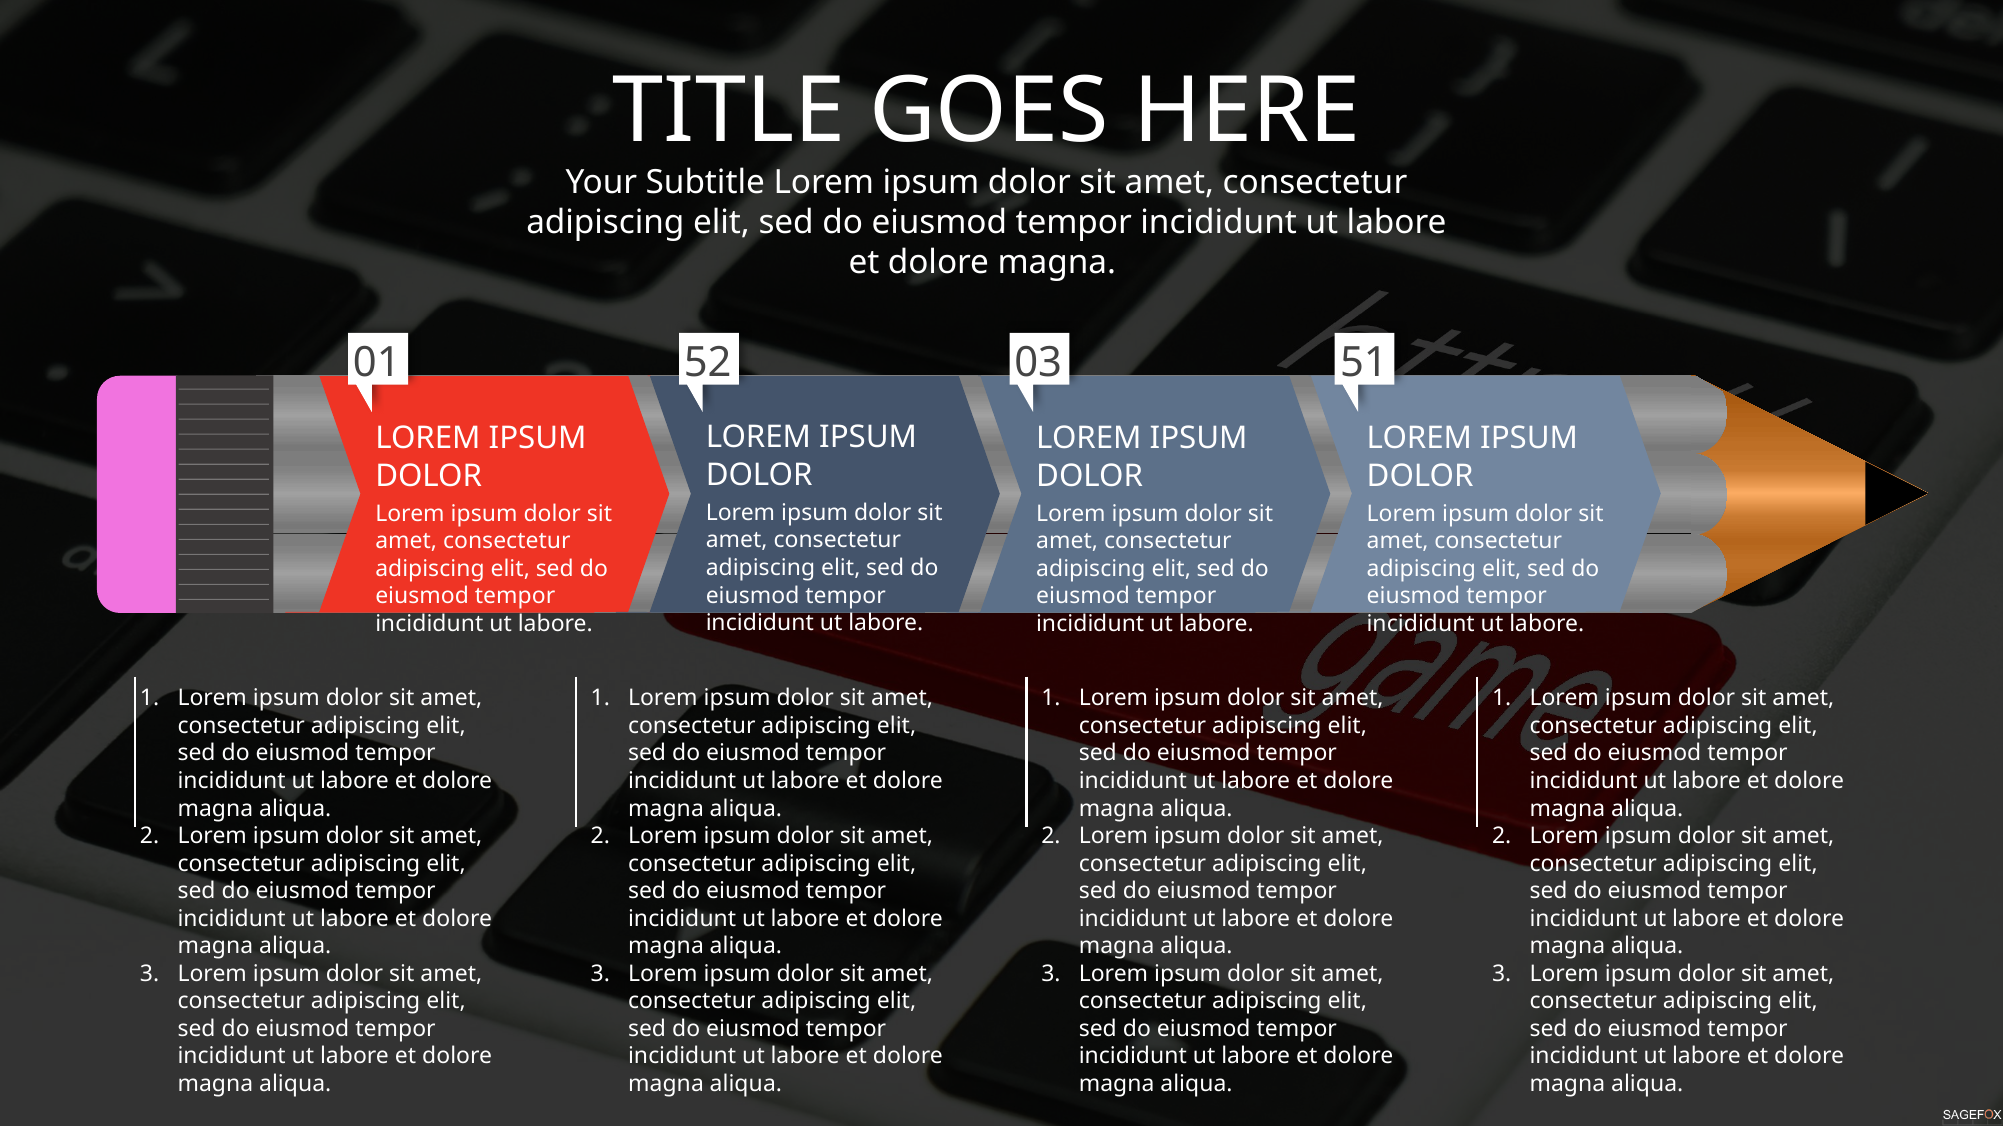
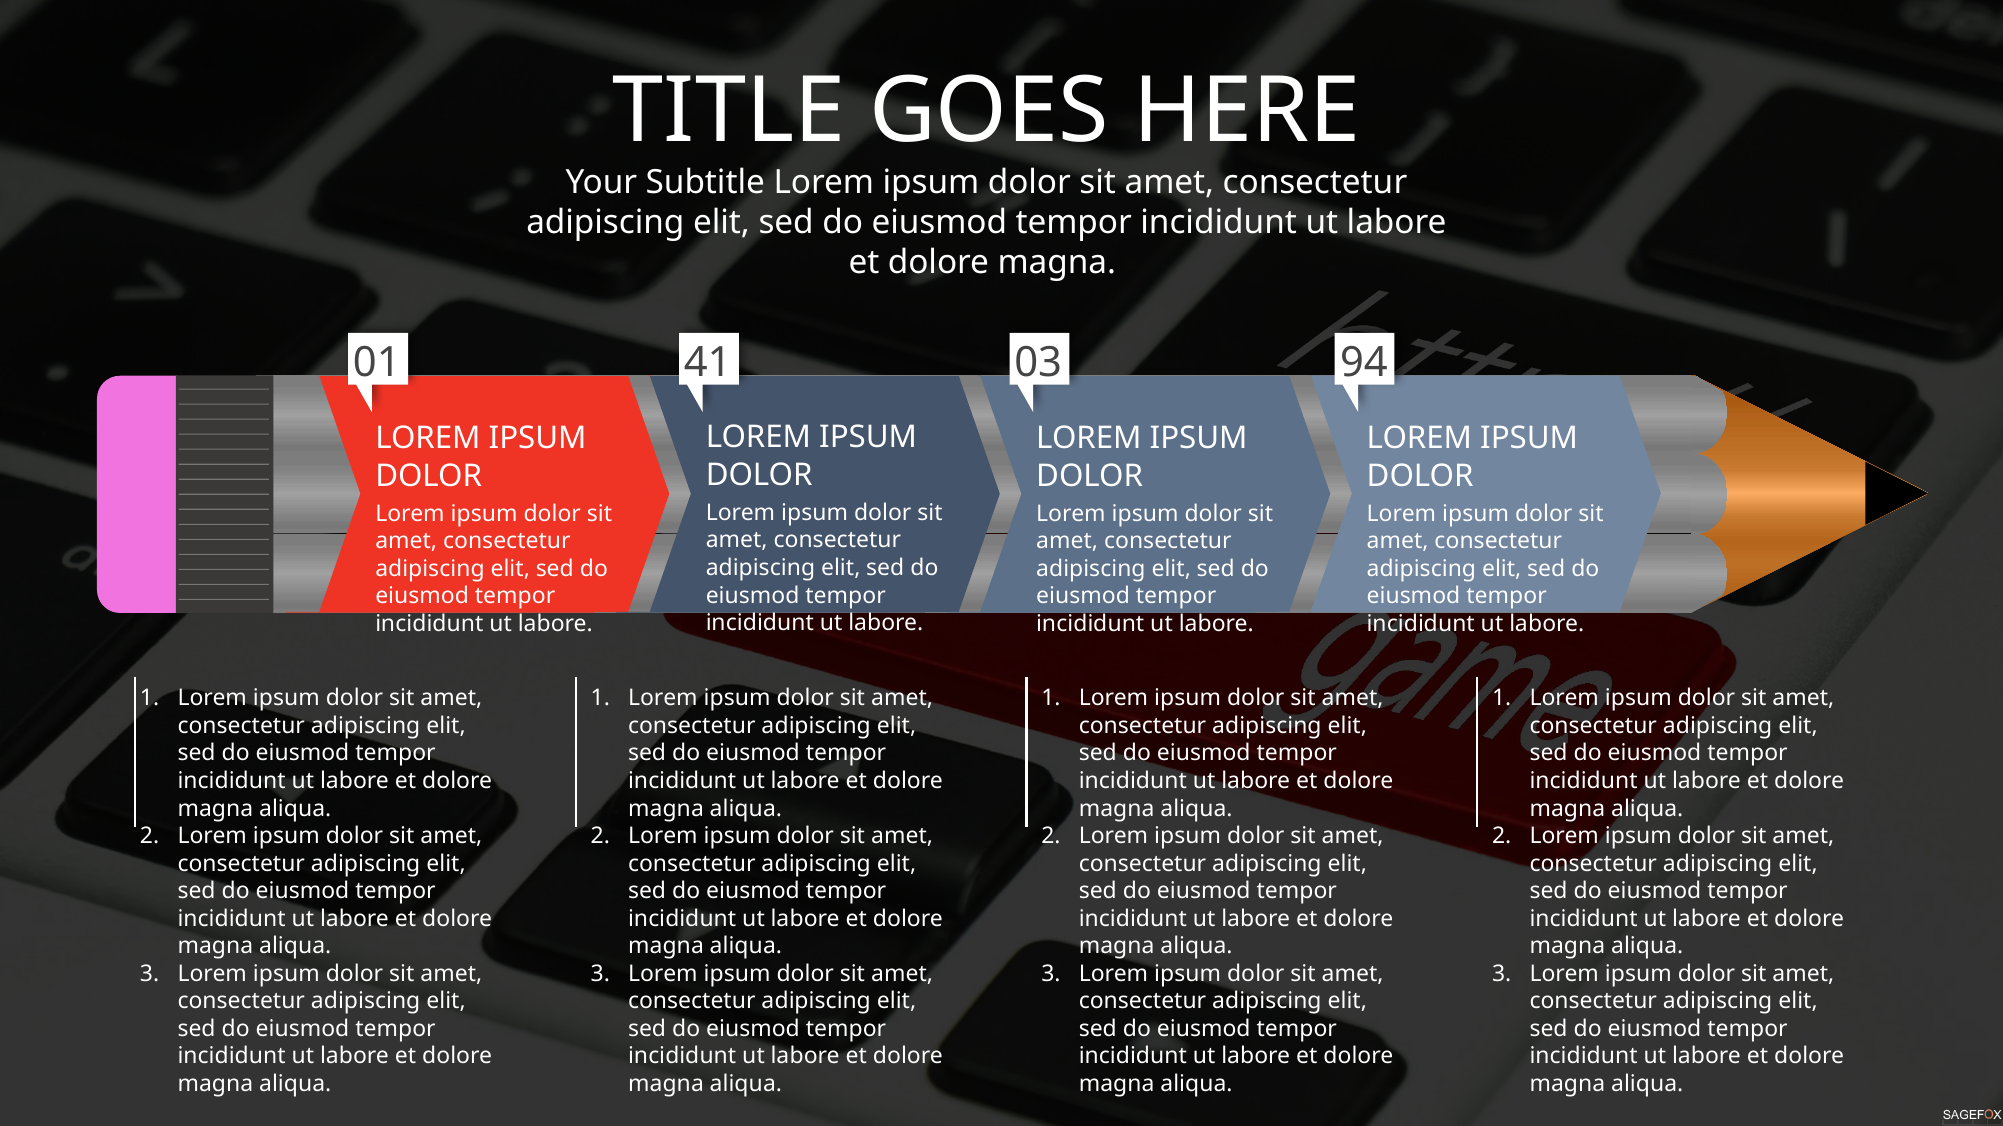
52: 52 -> 41 (708, 363)
51: 51 -> 94 (1364, 363)
